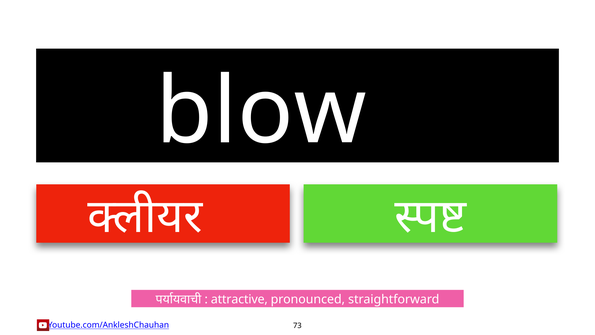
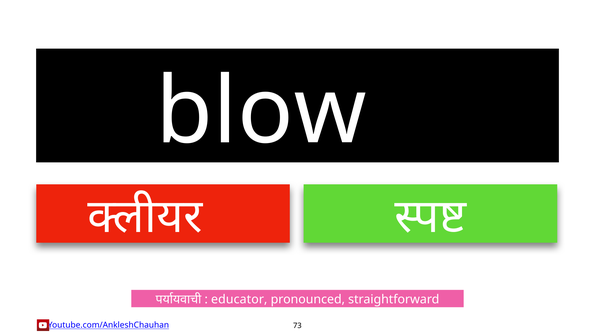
attractive: attractive -> educator (239, 299)
